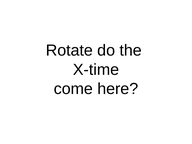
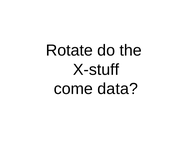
X-time: X-time -> X-stuff (96, 70)
here: here -> data (118, 89)
